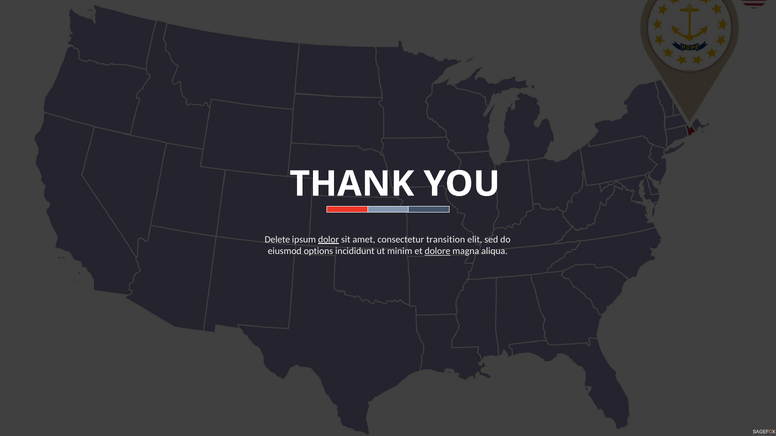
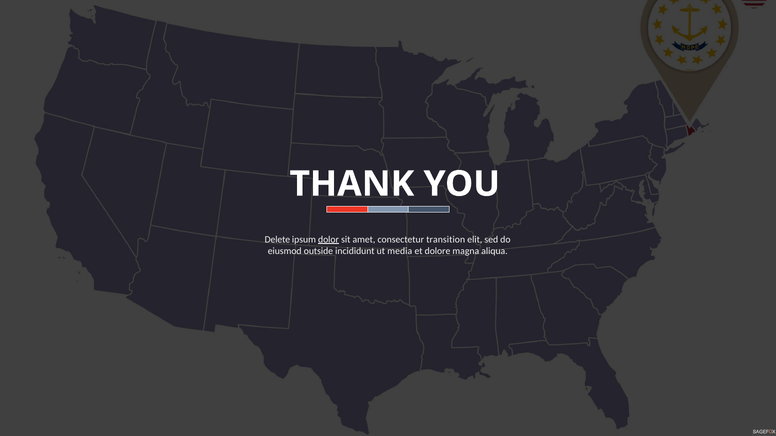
options: options -> outside (318, 251)
minim: minim -> media (400, 251)
dolore underline: present -> none (438, 251)
